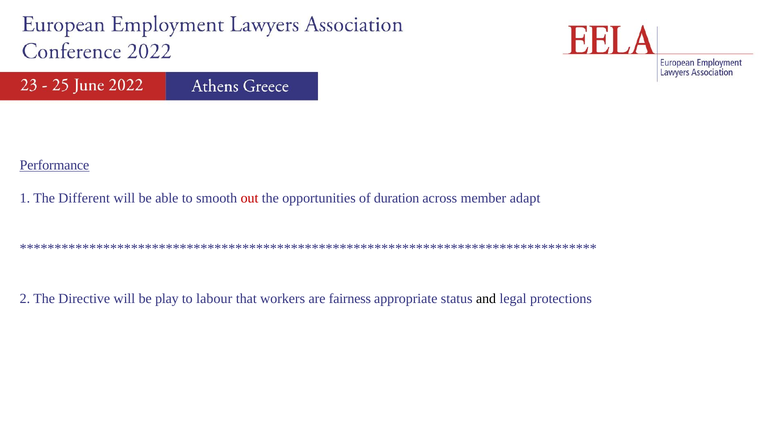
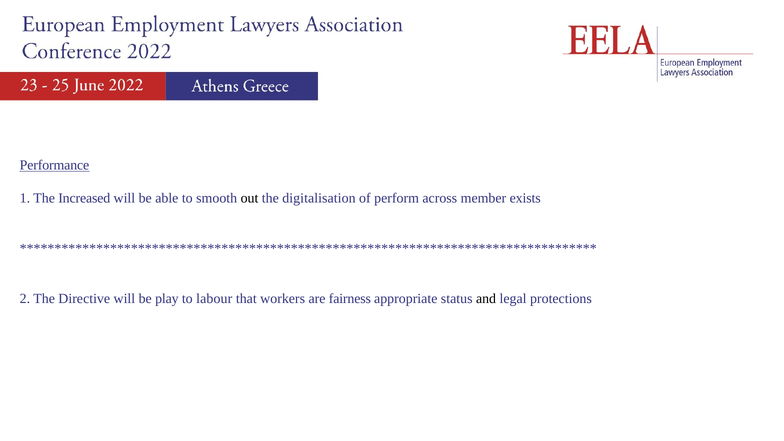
Different: Different -> Increased (84, 198)
out colour: red -> black (250, 198)
opportunities: opportunities -> digitalisation (319, 198)
duration: duration -> perform (397, 198)
adapt: adapt -> exists (525, 198)
